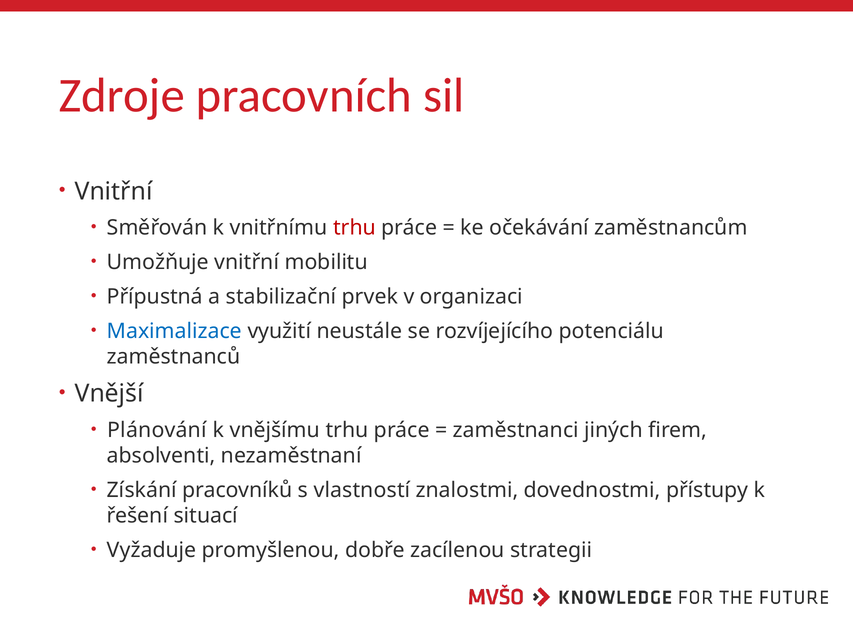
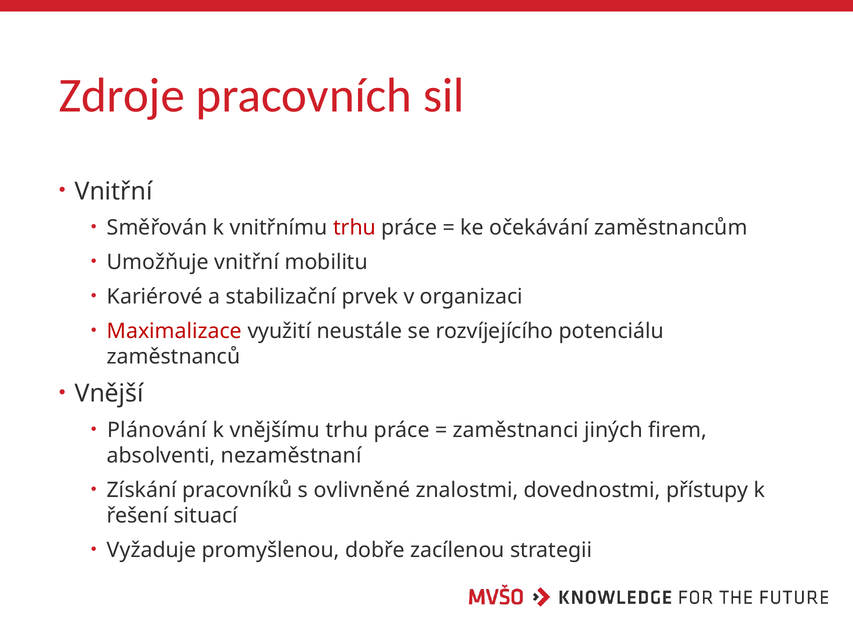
Přípustná: Přípustná -> Kariérové (155, 297)
Maximalizace colour: blue -> red (174, 331)
vlastností: vlastností -> ovlivněné (362, 490)
